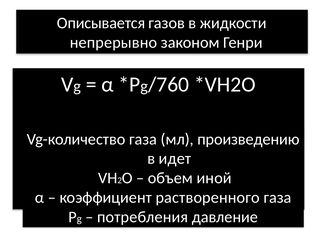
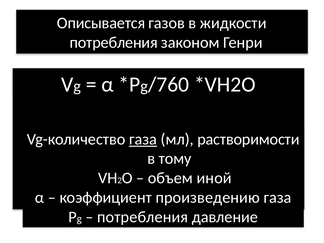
непрерывно: непрерывно -> потребления (114, 42)
газа underline: none -> present (143, 139)
произведению: произведению -> растворимости (248, 139)
идет: идет -> тому (175, 159)
растворенного: растворенного -> произведению (208, 198)
